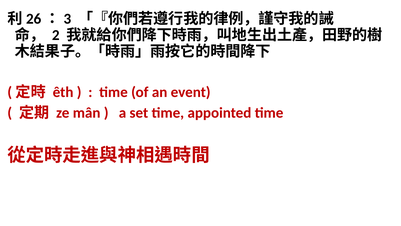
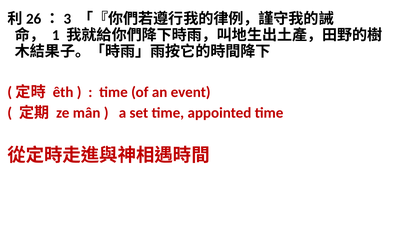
2: 2 -> 1 (56, 35)
